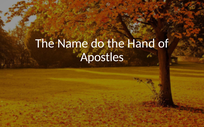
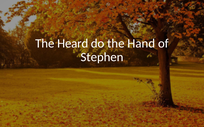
Name: Name -> Heard (73, 43)
Apostles: Apostles -> Stephen (102, 57)
